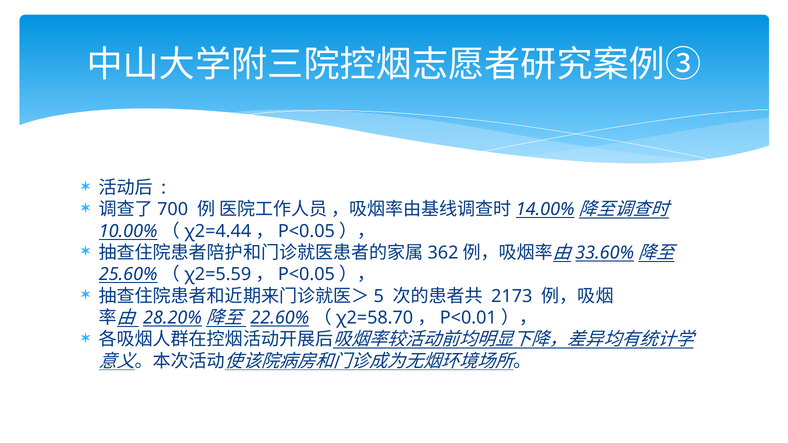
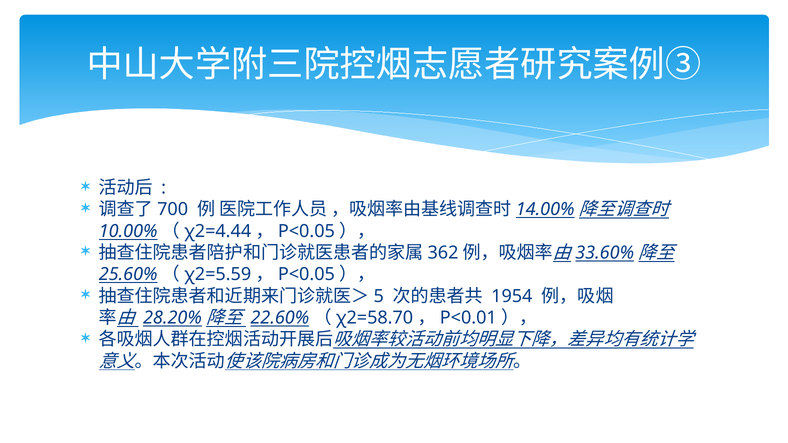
2173: 2173 -> 1954 (512, 296)
